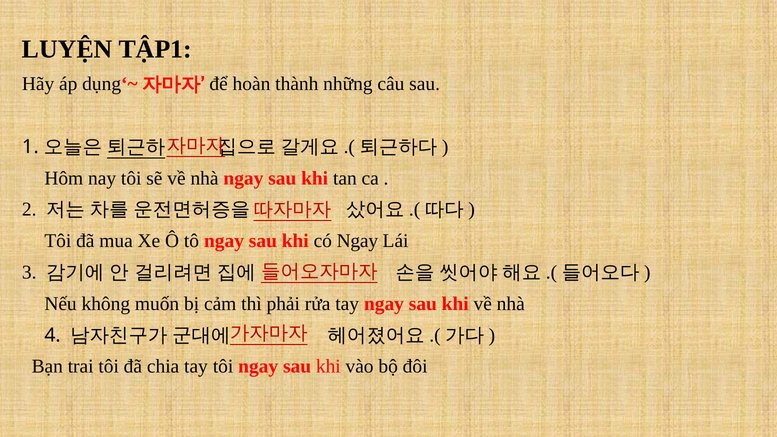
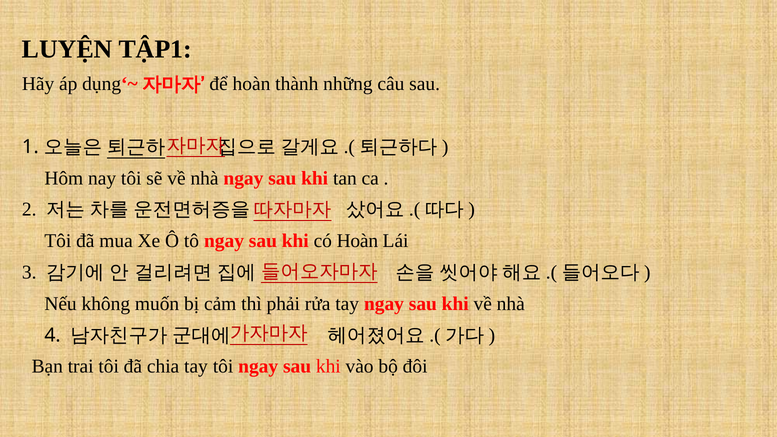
có Ngay: Ngay -> Hoàn (357, 241)
